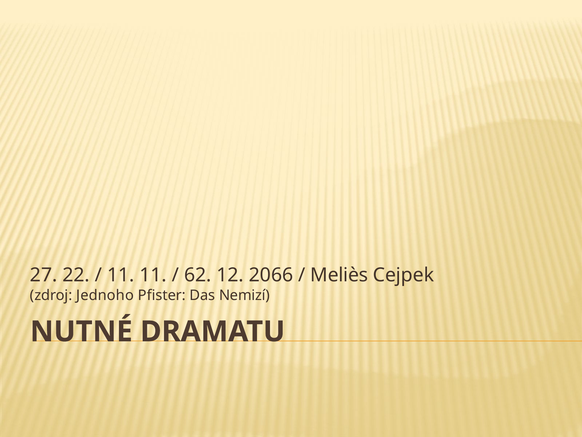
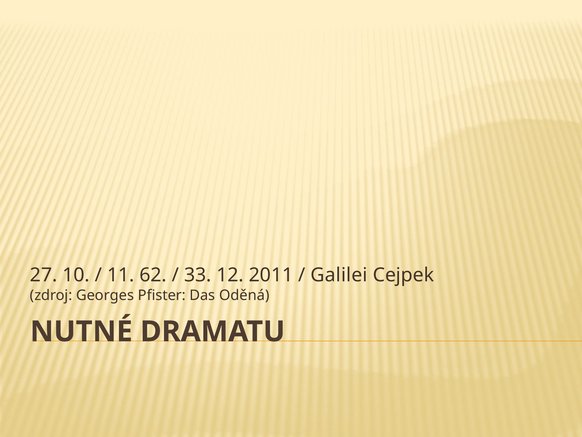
22: 22 -> 10 (76, 275)
11 11: 11 -> 62 (153, 275)
62: 62 -> 33 (198, 275)
2066: 2066 -> 2011 (271, 275)
Meliès: Meliès -> Galilei (339, 275)
Jednoho: Jednoho -> Georges (105, 295)
Nemizí: Nemizí -> Oděná (244, 295)
